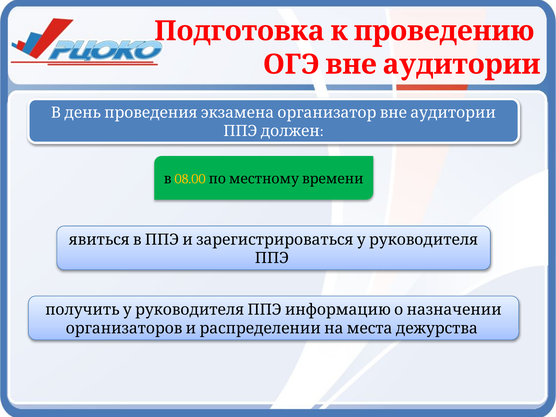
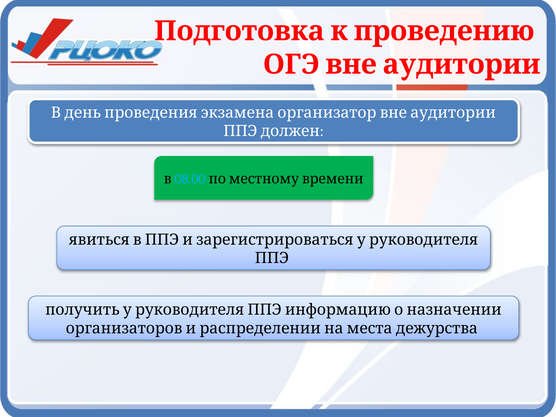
08.00 colour: yellow -> light blue (190, 179)
